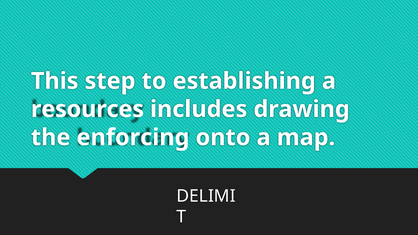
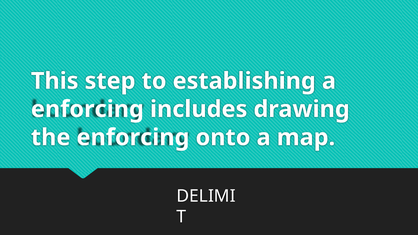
resources: resources -> enforcing (87, 109)
